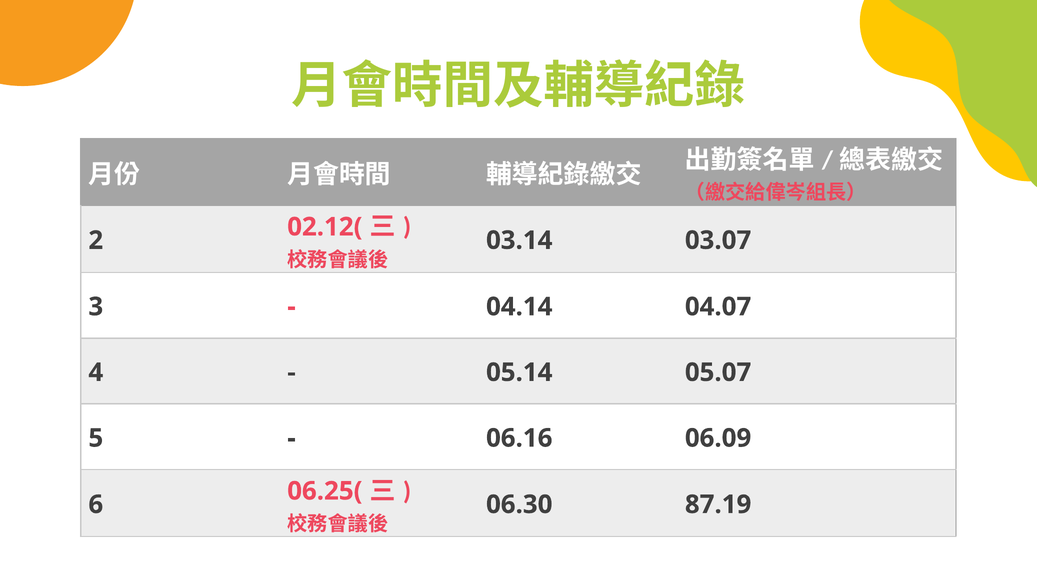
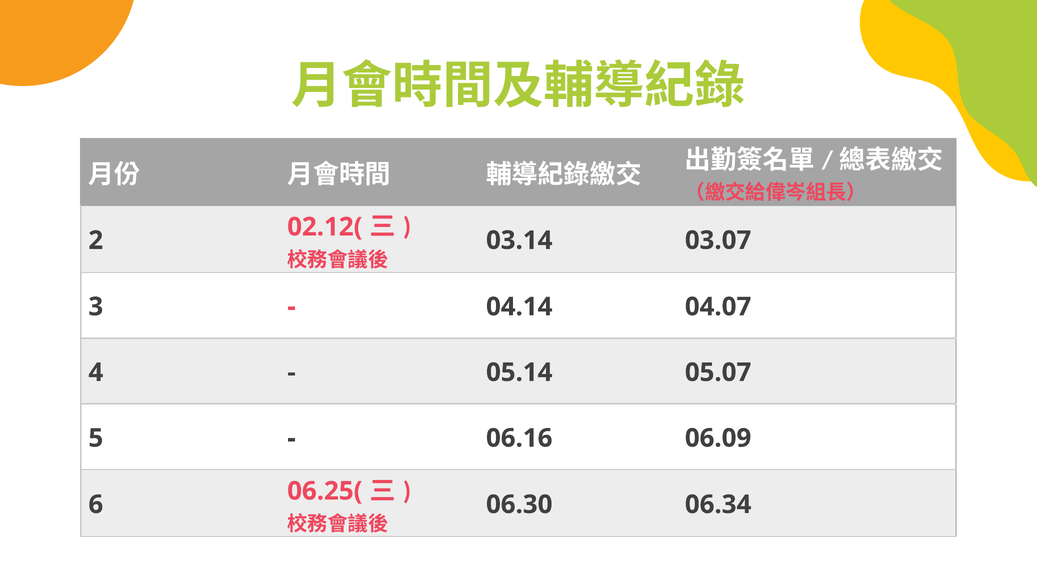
87.19: 87.19 -> 06.34 (718, 505)
